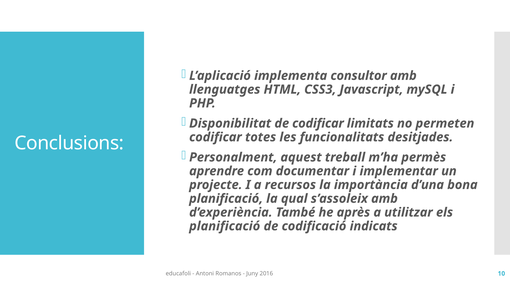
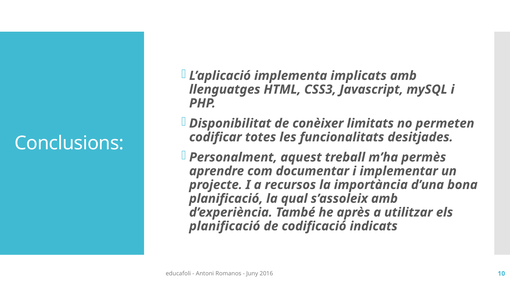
consultor: consultor -> implicats (359, 76)
de codificar: codificar -> conèixer (318, 123)
